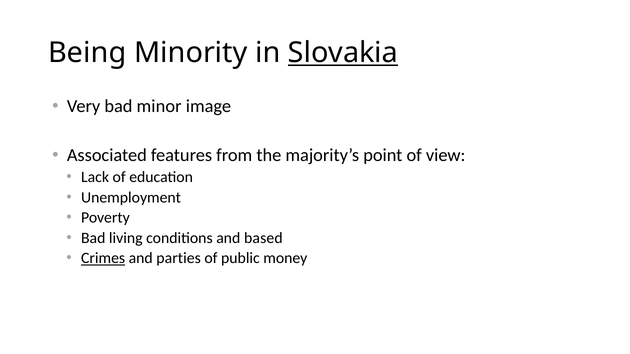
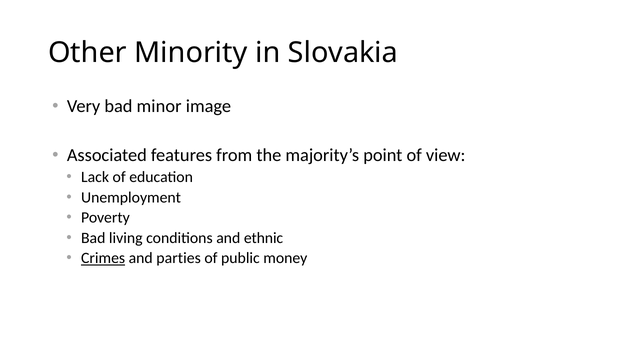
Being: Being -> Other (87, 53)
Slovakia underline: present -> none (343, 53)
based: based -> ethnic (264, 238)
